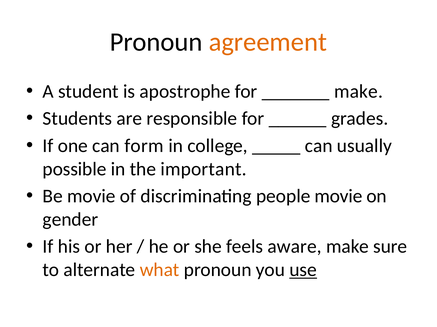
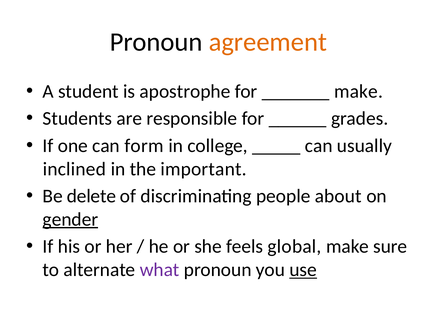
possible: possible -> inclined (74, 169)
Be movie: movie -> delete (91, 197)
people movie: movie -> about (338, 197)
gender underline: none -> present (70, 220)
aware: aware -> global (294, 247)
what colour: orange -> purple (160, 270)
